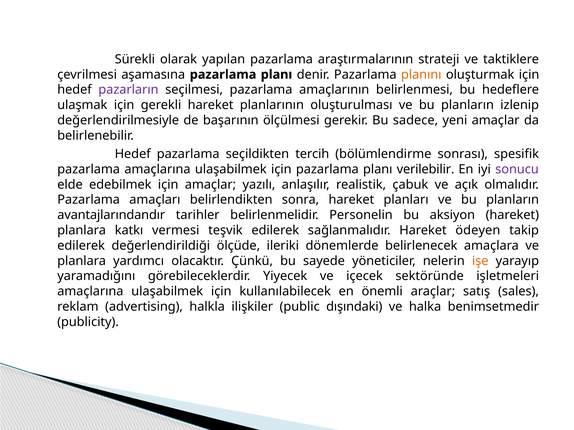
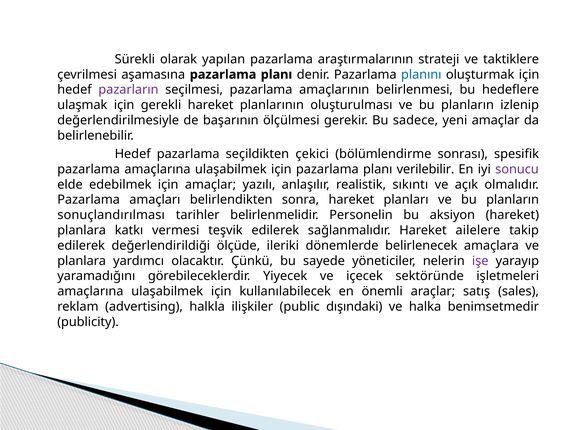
planını colour: orange -> blue (421, 75)
tercih: tercih -> çekici (312, 154)
çabuk: çabuk -> sıkıntı (410, 185)
avantajlarındandır: avantajlarındandır -> sonuçlandırılması (111, 215)
ödeyen: ödeyen -> ailelere (478, 231)
işe colour: orange -> purple (480, 261)
